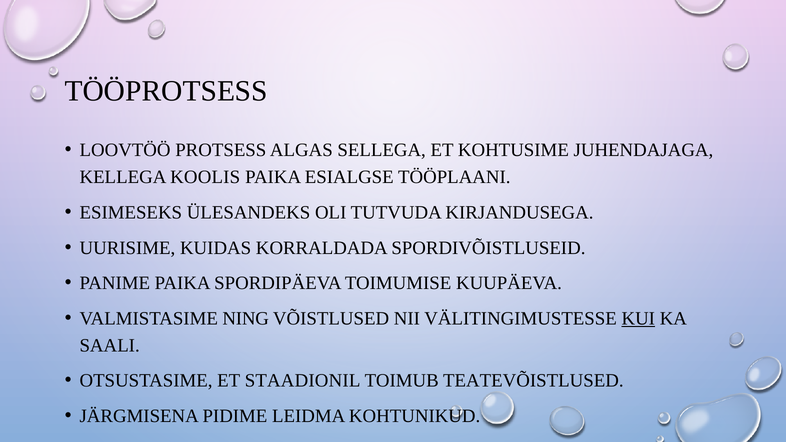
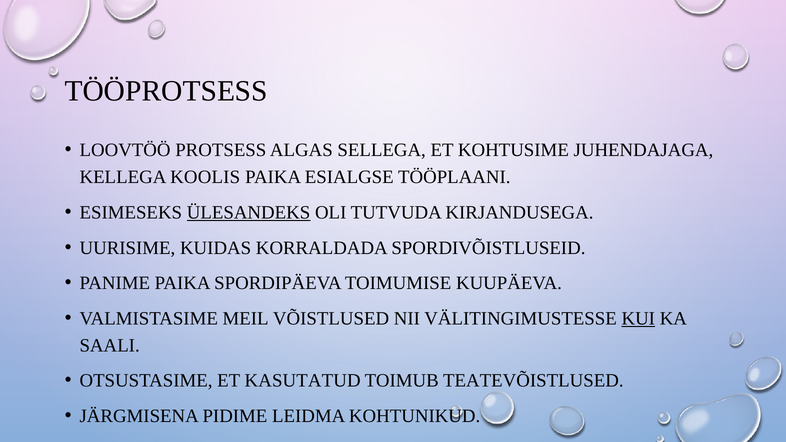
ÜLESANDEKS underline: none -> present (249, 213)
NING: NING -> MEIL (246, 318)
STAADIONIL: STAADIONIL -> KASUTATUD (303, 381)
